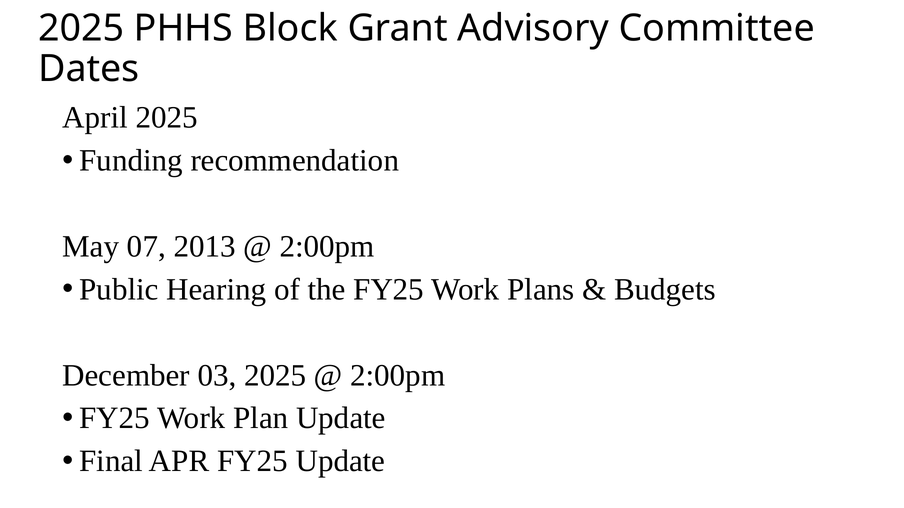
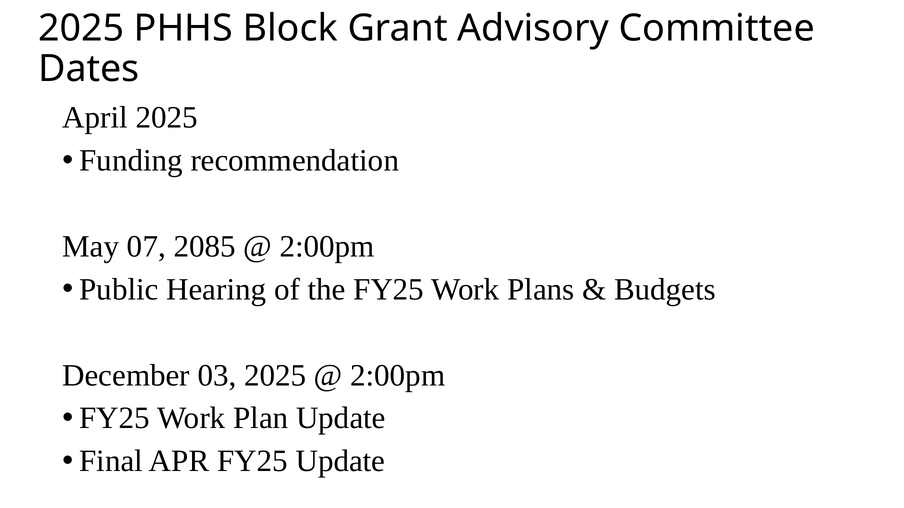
2013: 2013 -> 2085 (205, 247)
